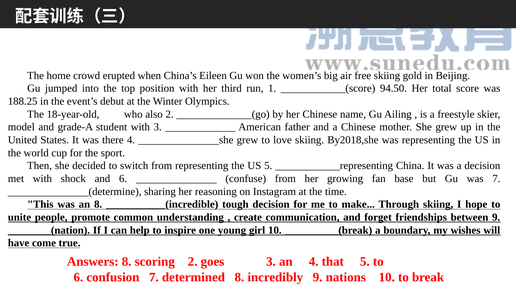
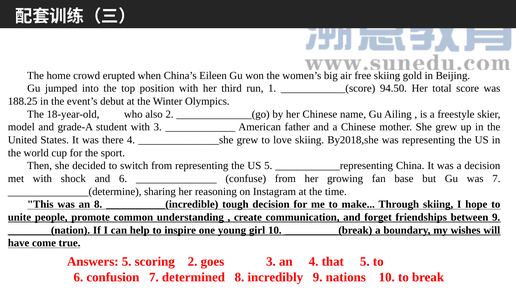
Answers 8: 8 -> 5 (127, 262)
